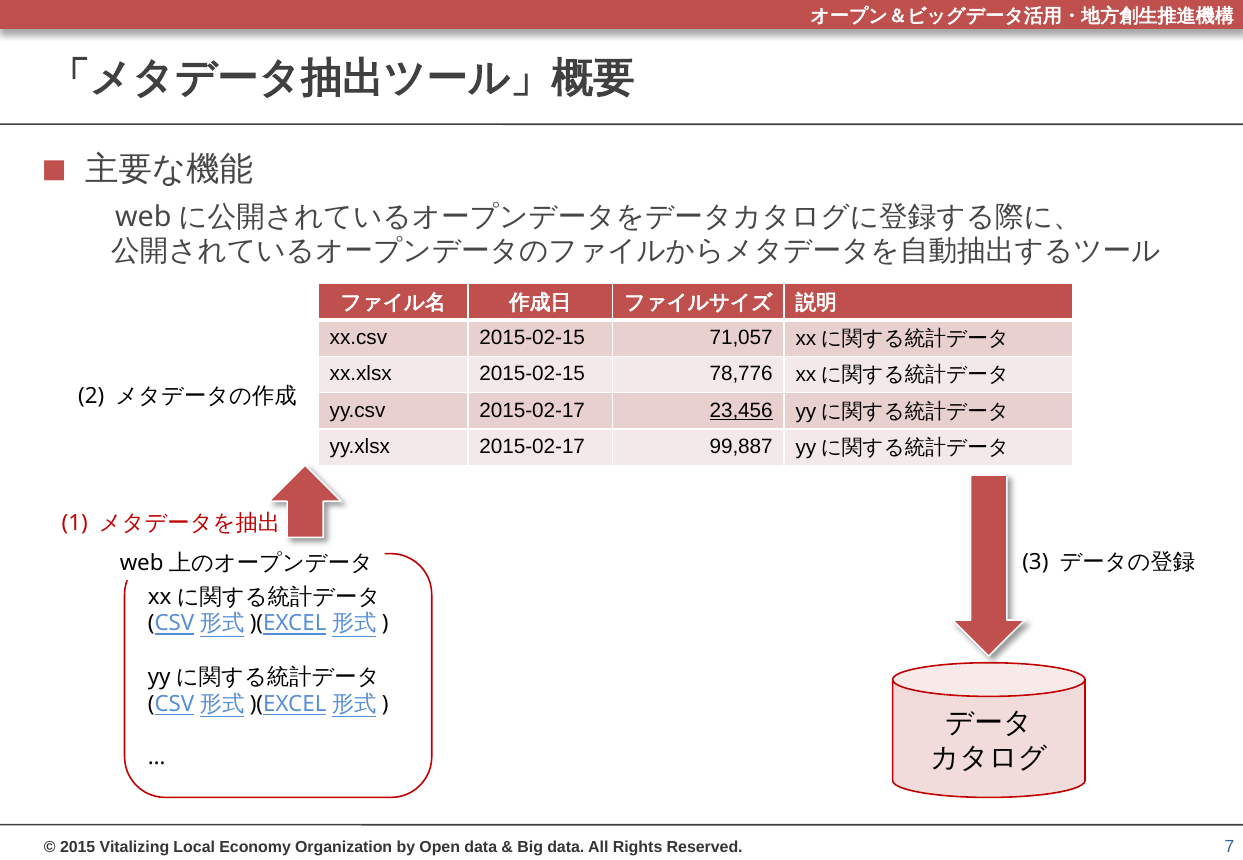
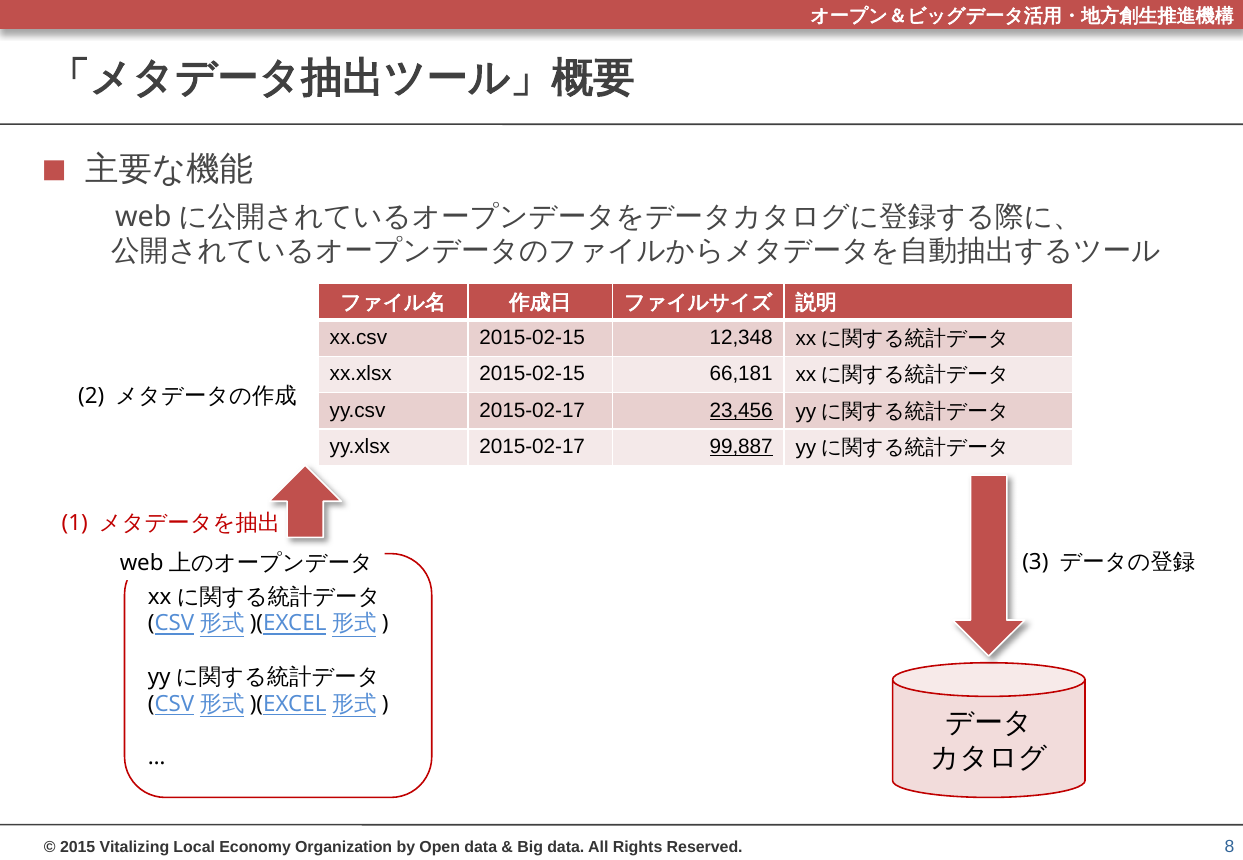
71,057: 71,057 -> 12,348 (741, 338)
78,776: 78,776 -> 66,181 (741, 374)
99,887 underline: none -> present (741, 447)
7: 7 -> 8 (1230, 847)
